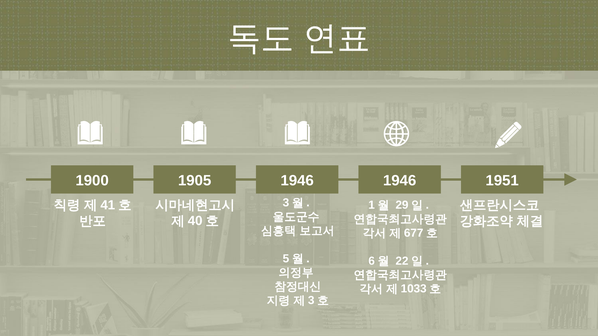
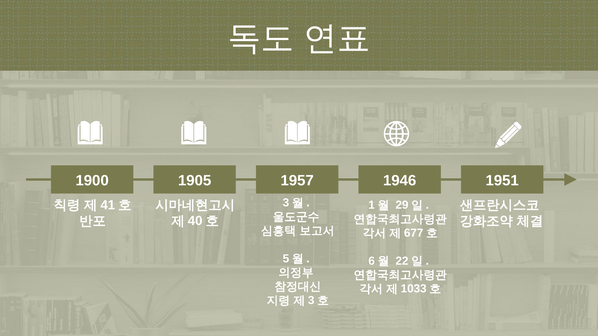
1905 1946: 1946 -> 1957 (297, 181)
